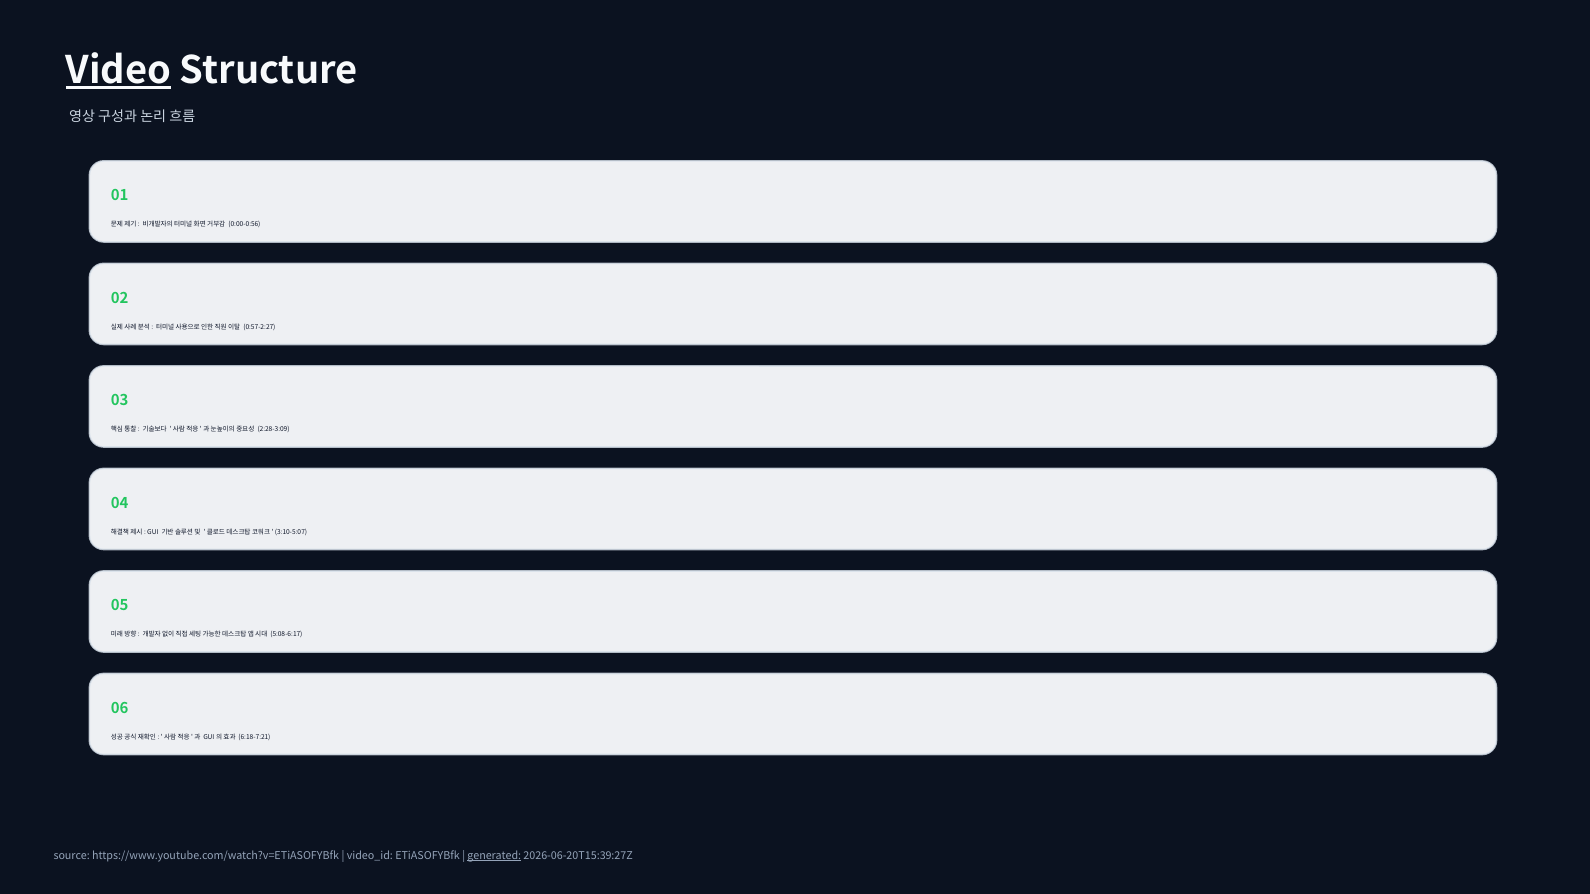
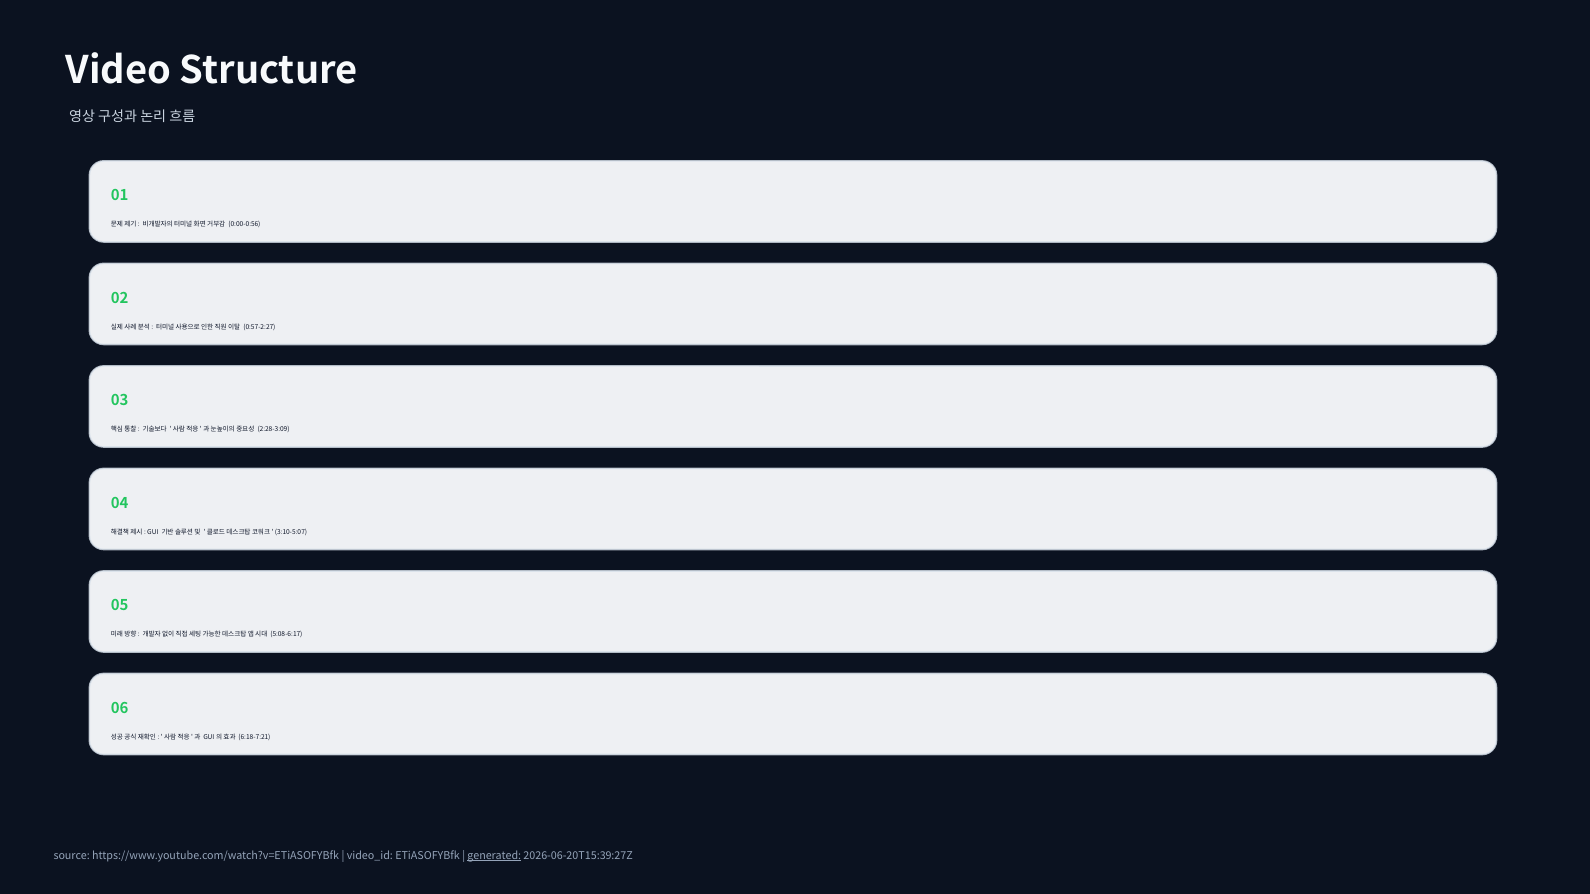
Video underline: present -> none (118, 71)
